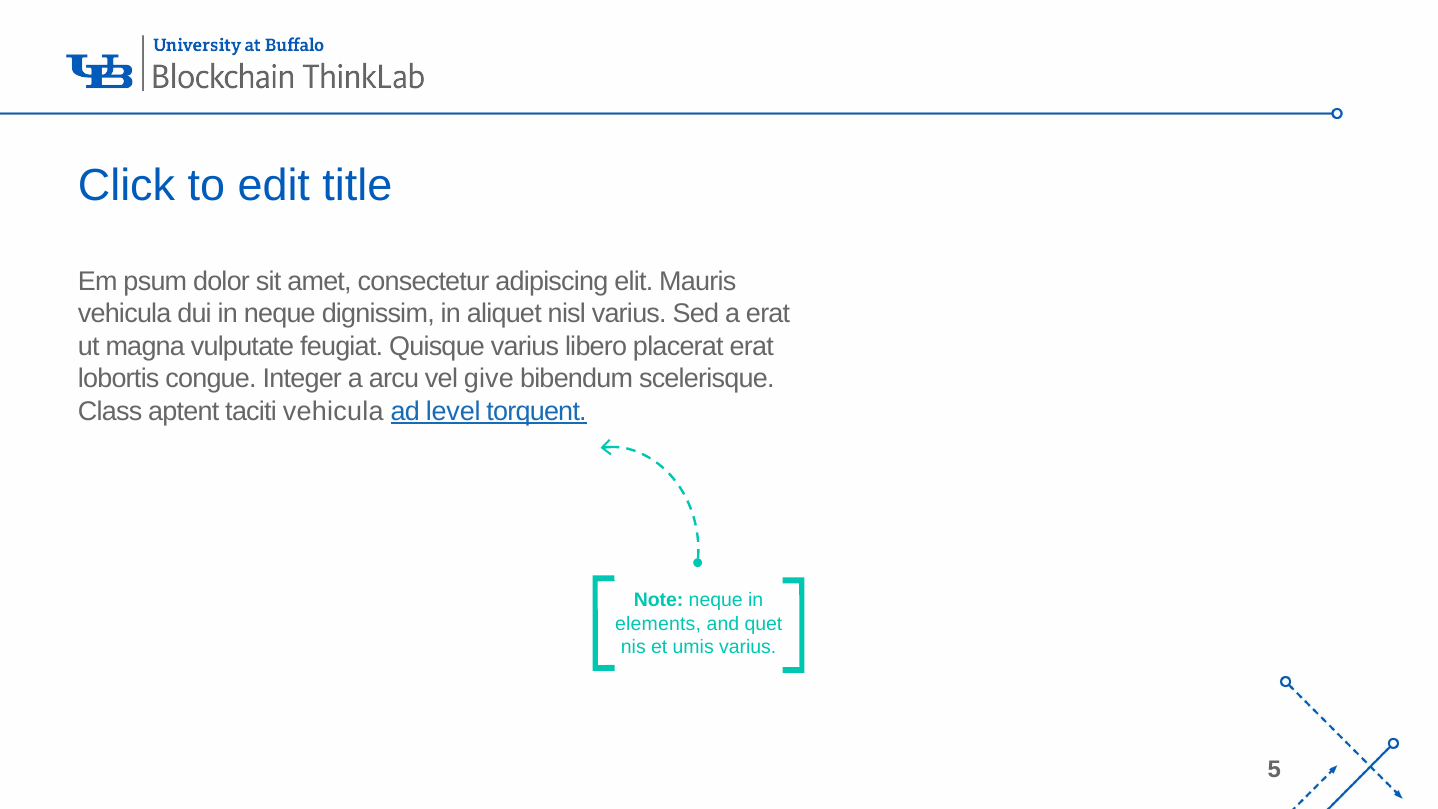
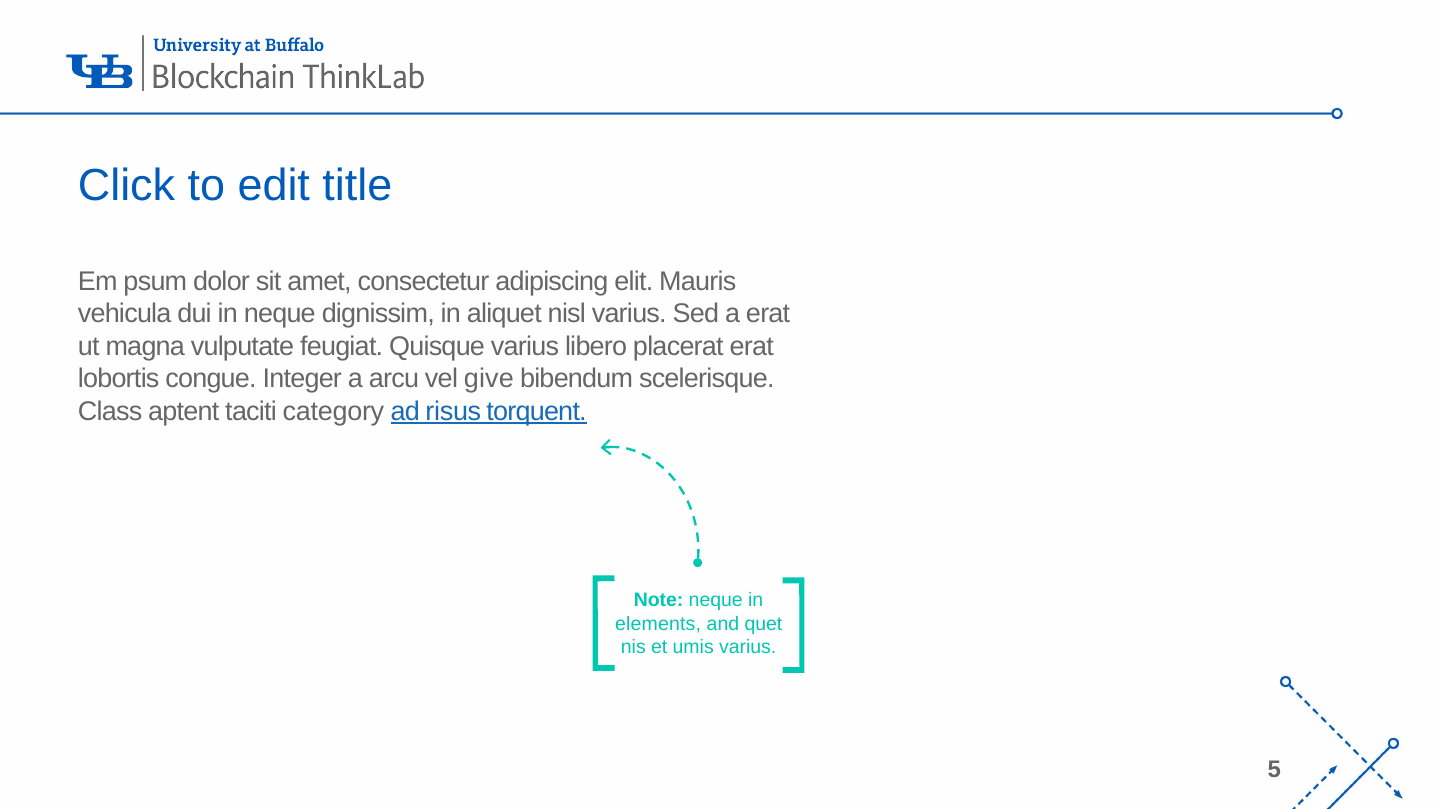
taciti vehicula: vehicula -> category (333, 411)
level: level -> risus (453, 411)
